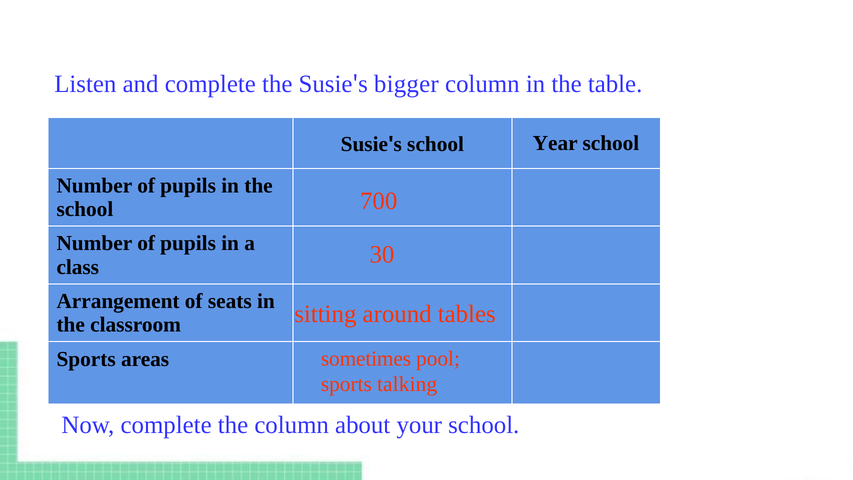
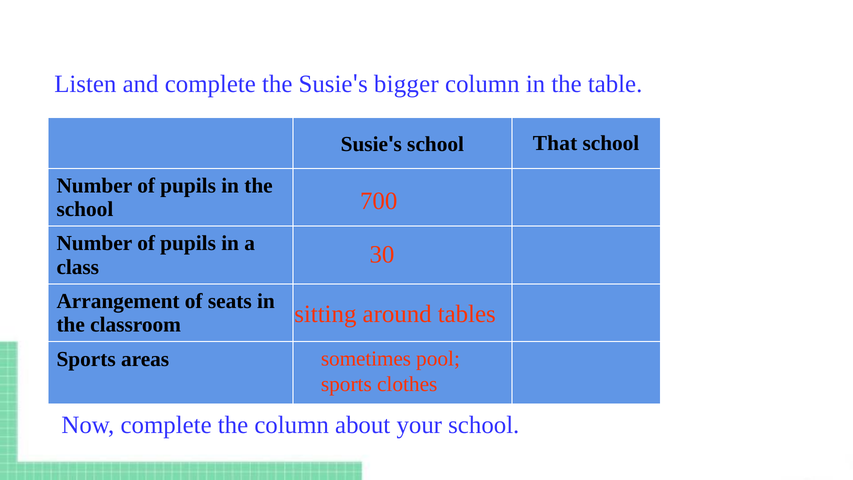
Year: Year -> That (555, 143)
talking: talking -> clothes (407, 384)
